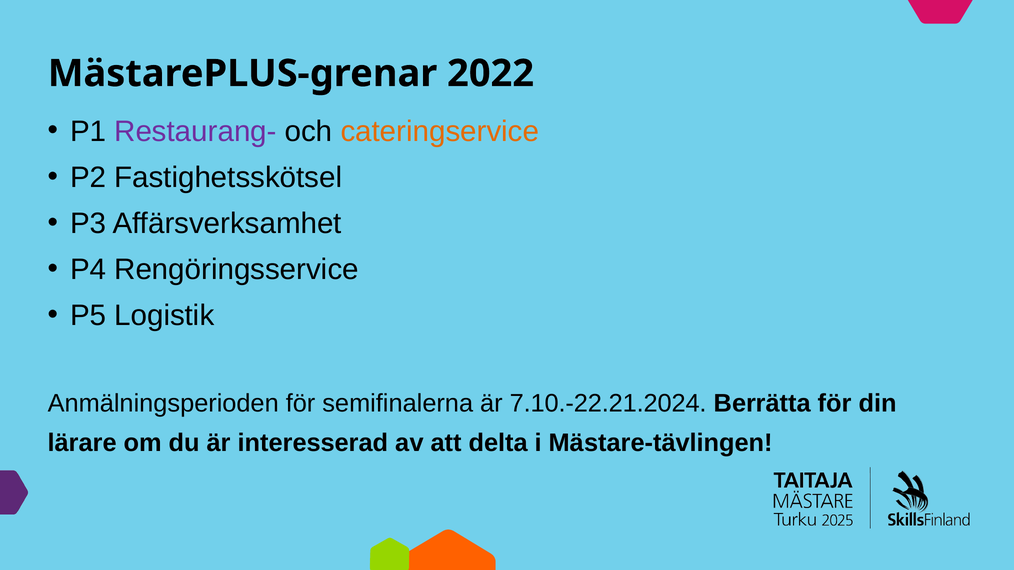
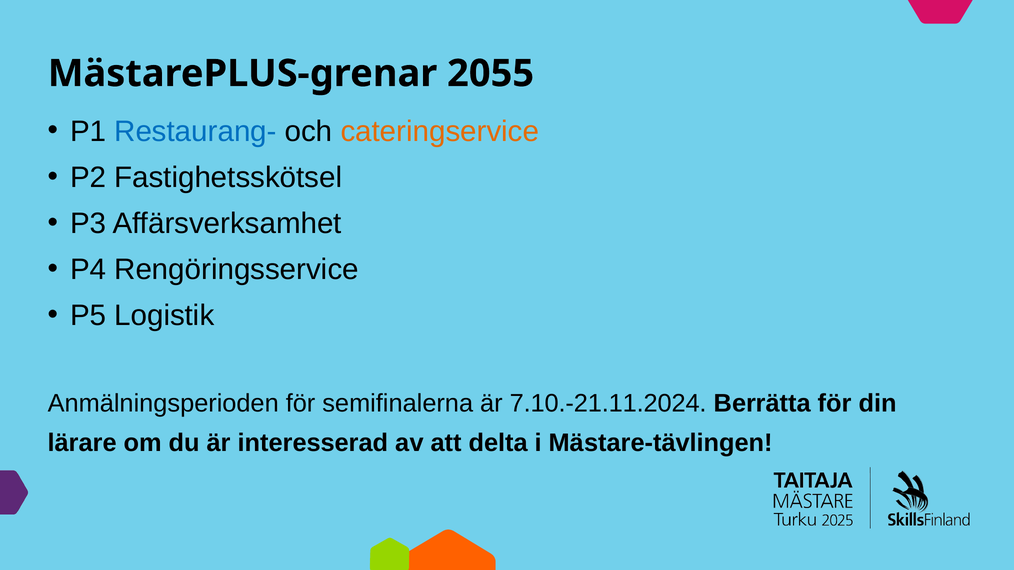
2022: 2022 -> 2055 (491, 74)
Restaurang- colour: purple -> blue (195, 131)
7.10.-22.21.2024: 7.10.-22.21.2024 -> 7.10.-21.11.2024 (608, 404)
